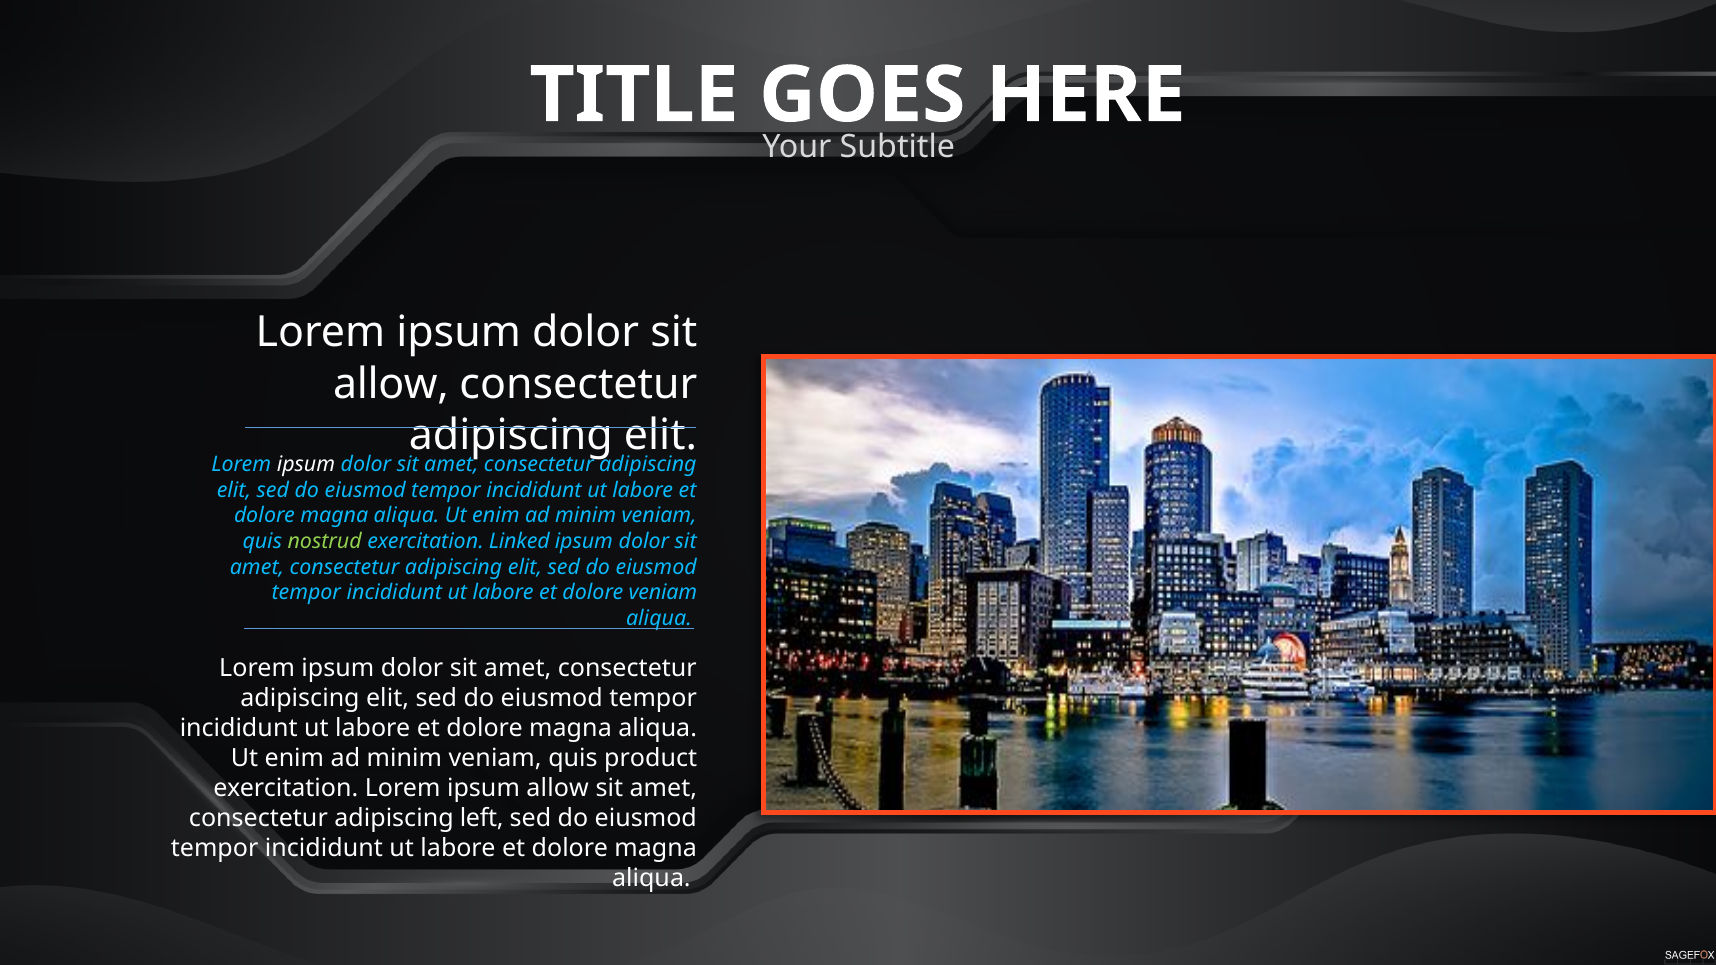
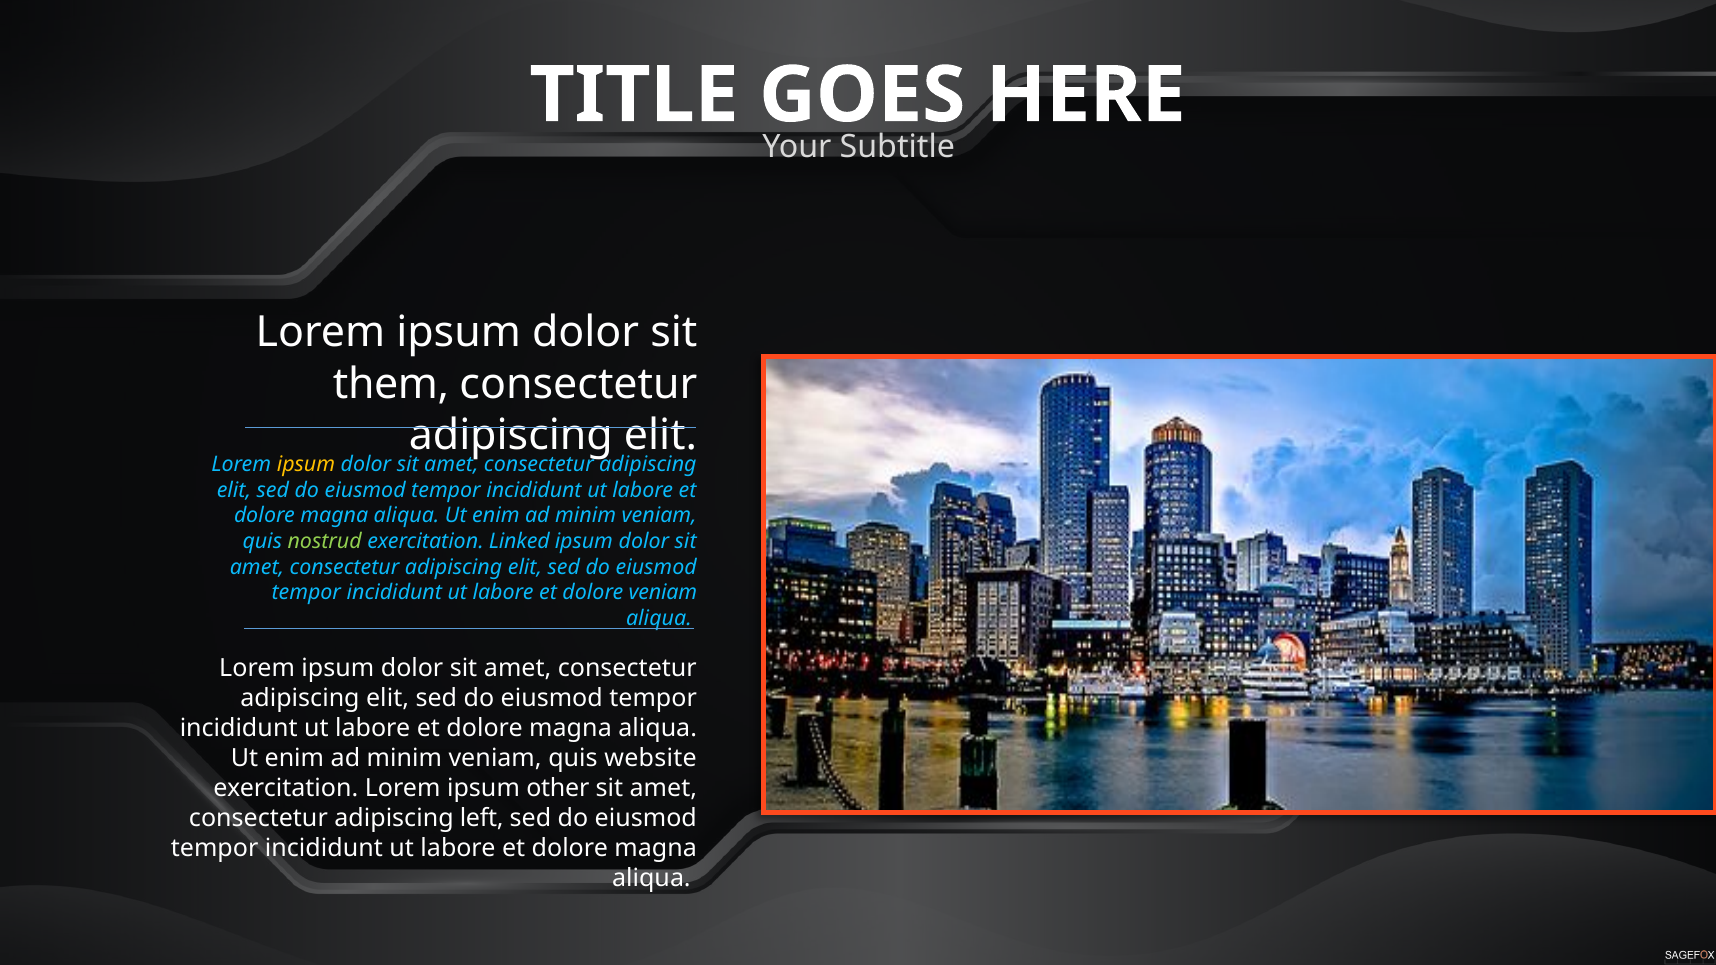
allow: allow -> them (391, 384)
ipsum colour: white -> yellow (306, 464)
product: product -> website (651, 759)
ipsum allow: allow -> other (558, 789)
